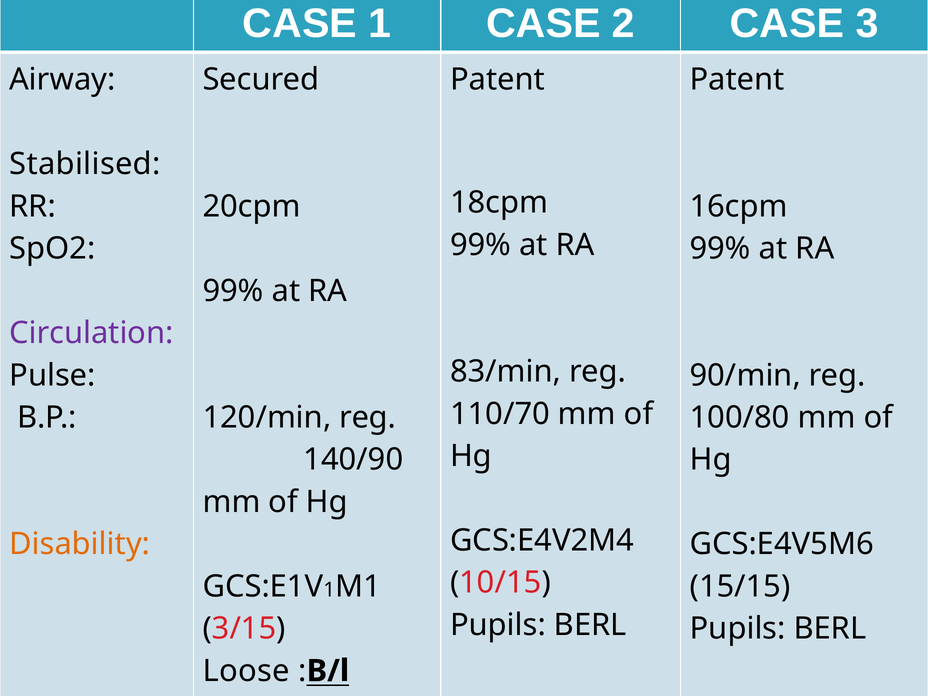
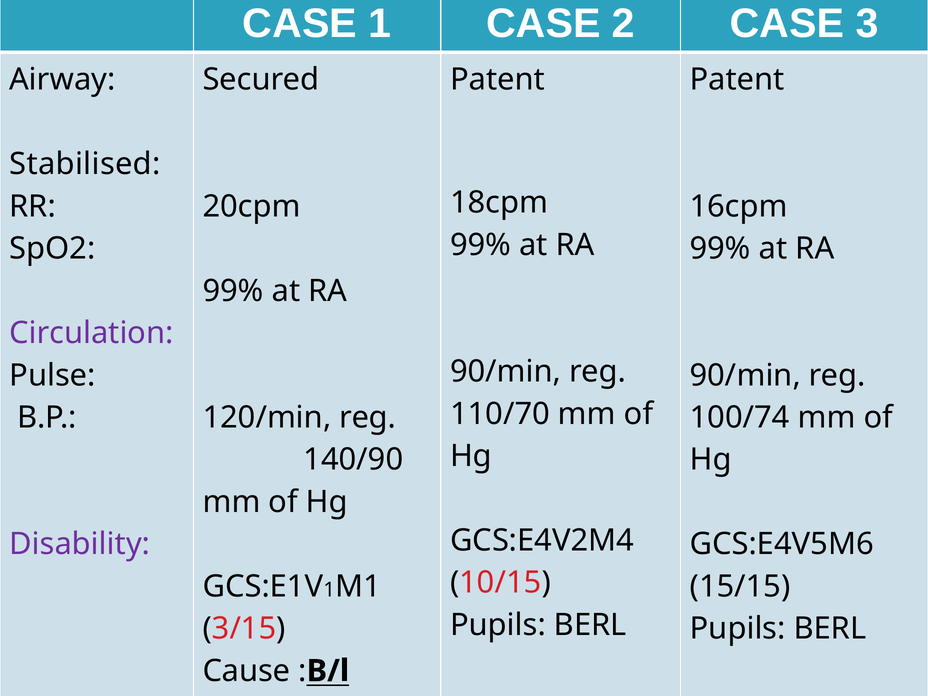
83/min: 83/min -> 90/min (506, 372)
100/80: 100/80 -> 100/74 (740, 418)
Disability colour: orange -> purple (80, 544)
Loose: Loose -> Cause (246, 671)
